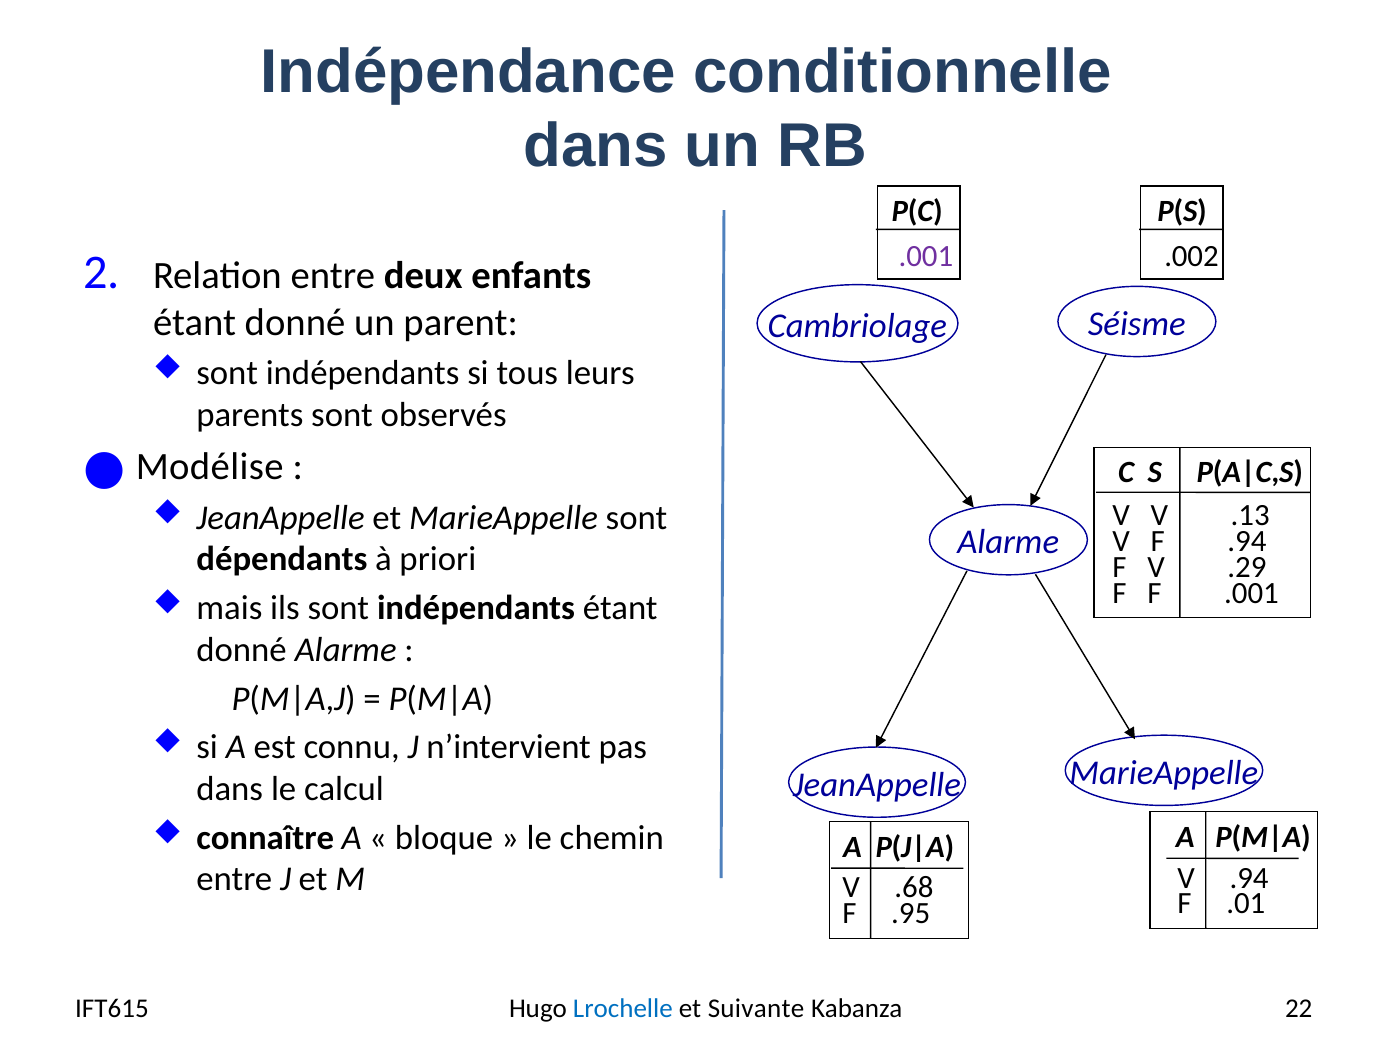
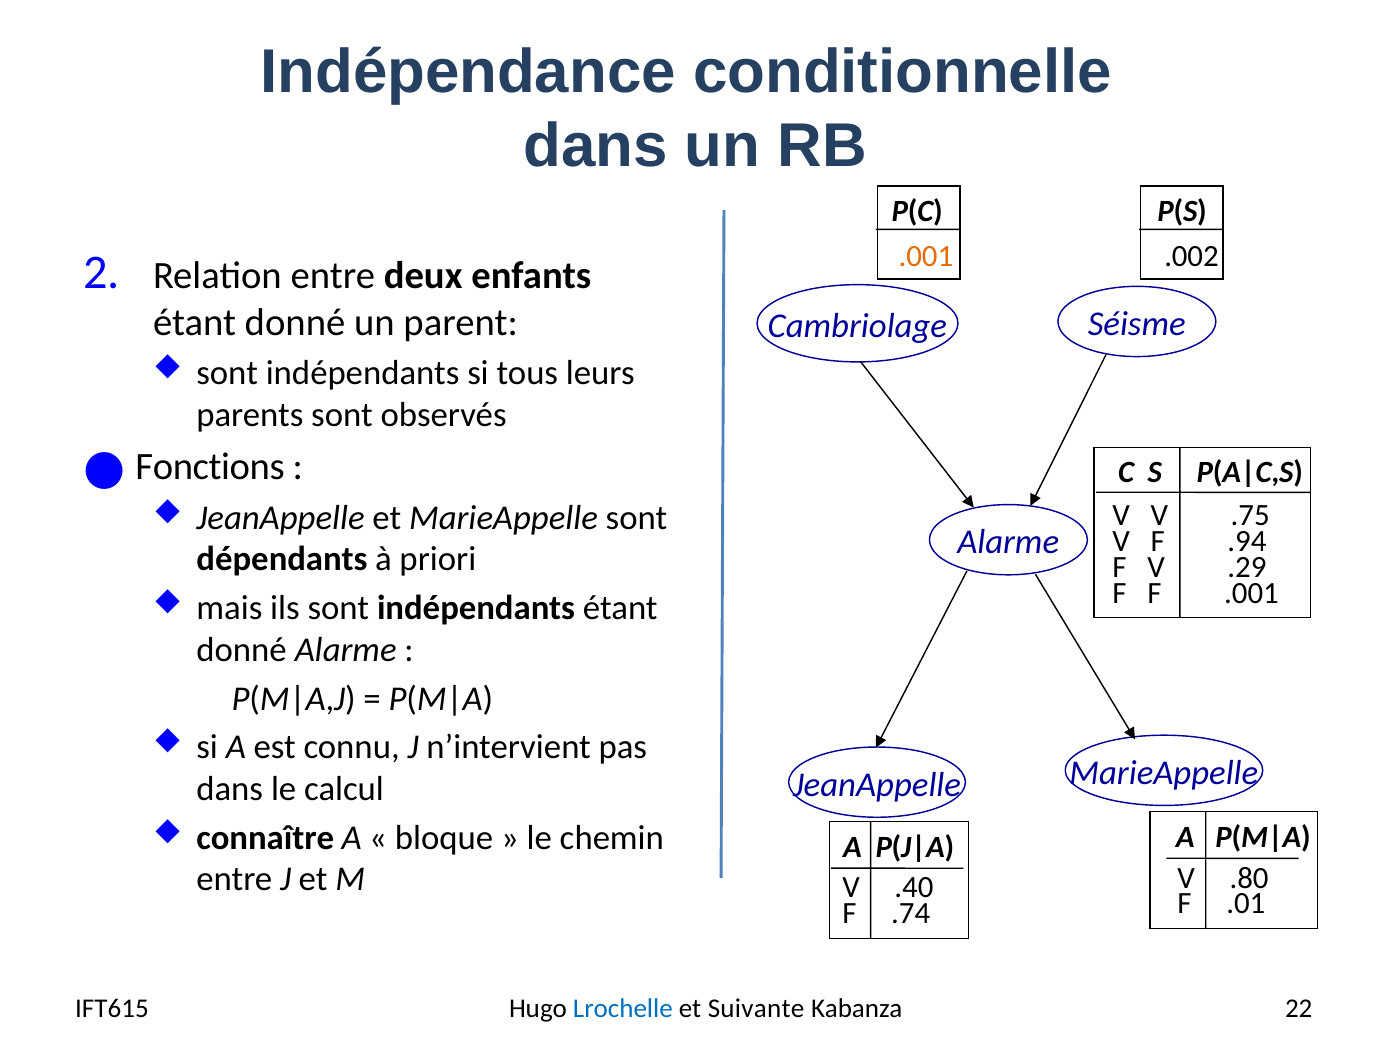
.001 colour: purple -> orange (926, 256)
Modélise: Modélise -> Fonctions (210, 467)
.13: .13 -> .75 (1250, 515)
V .94: .94 -> .80 (1249, 878)
.68: .68 -> .40 (914, 888)
.95: .95 -> .74 (911, 914)
